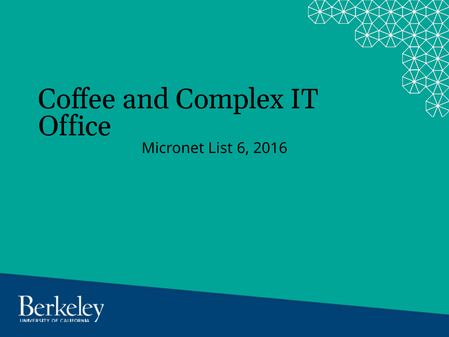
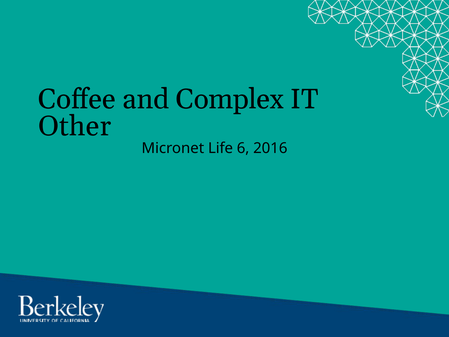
Office: Office -> Other (75, 126)
List: List -> Life (221, 148)
